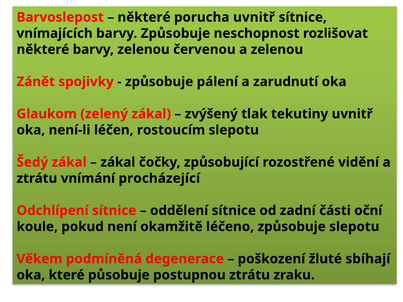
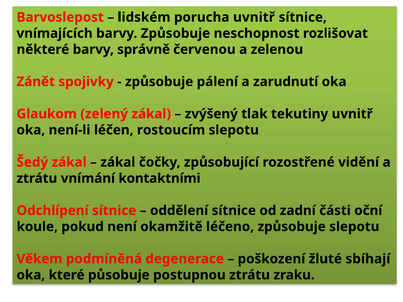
některé: některé -> lidském (144, 17)
barvy zelenou: zelenou -> správně (144, 50)
procházející: procházející -> kontaktními (159, 178)
